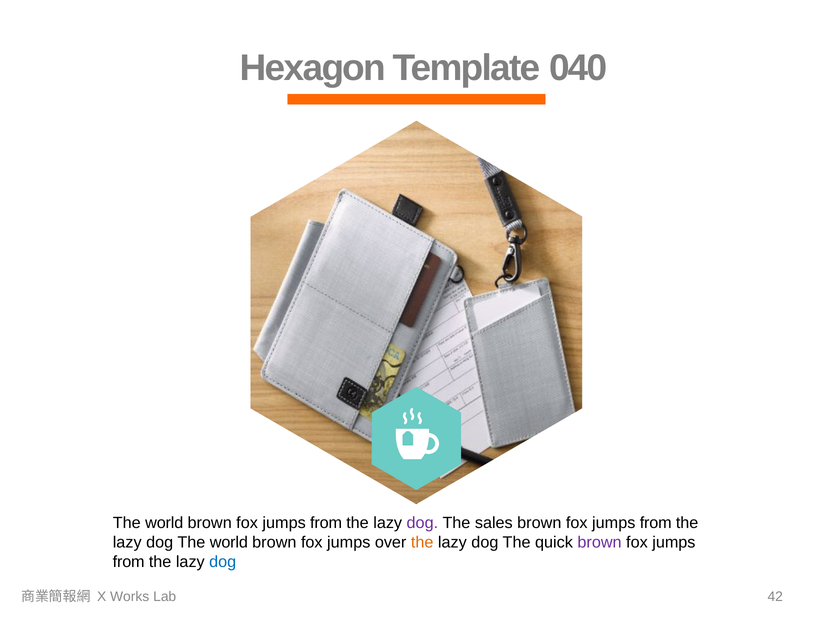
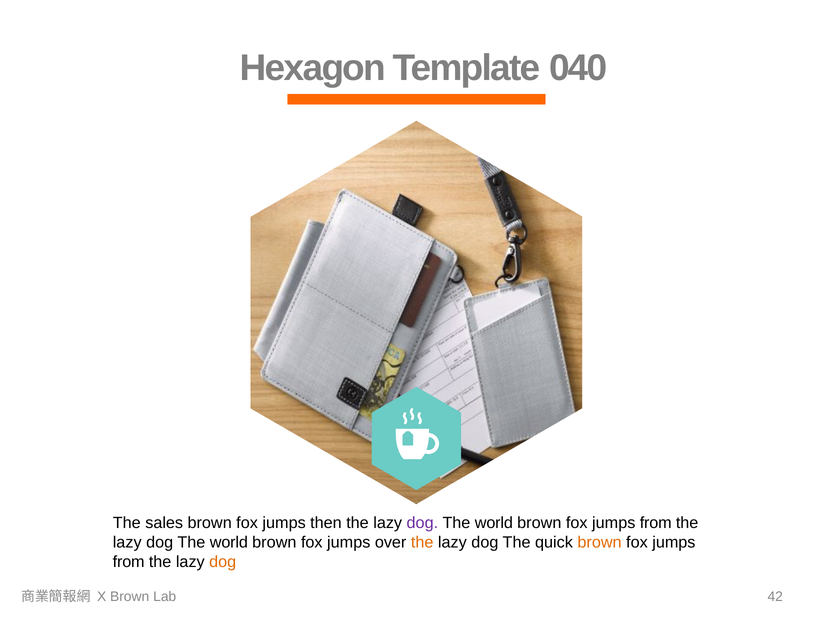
world: world -> sales (164, 523)
from: from -> then (326, 523)
sales: sales -> world (494, 523)
brown colour: purple -> orange (600, 542)
dog colour: blue -> orange (223, 562)
X Works: Works -> Brown (130, 597)
